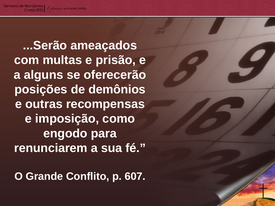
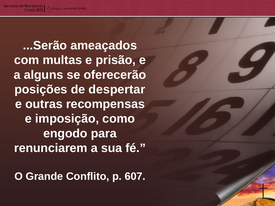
demônios: demônios -> despertar (117, 90)
